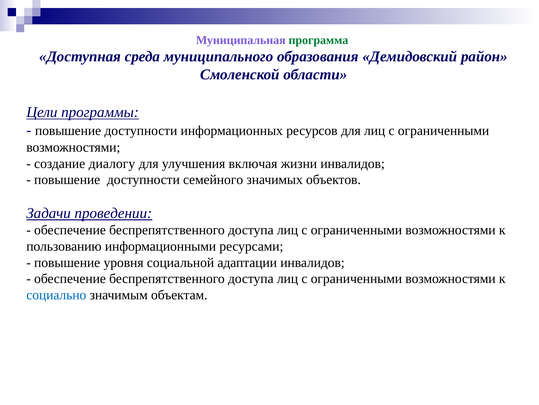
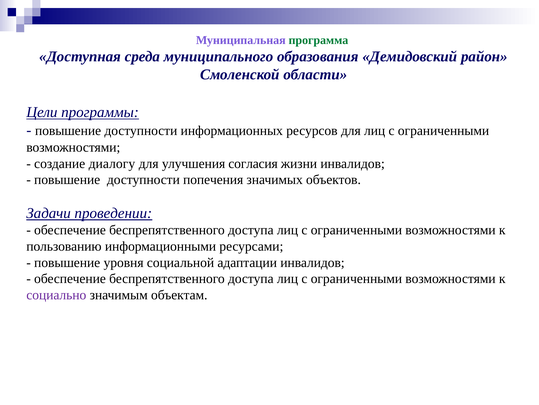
включая: включая -> согласия (253, 163)
семейного: семейного -> попечения (213, 179)
социально colour: blue -> purple (56, 294)
